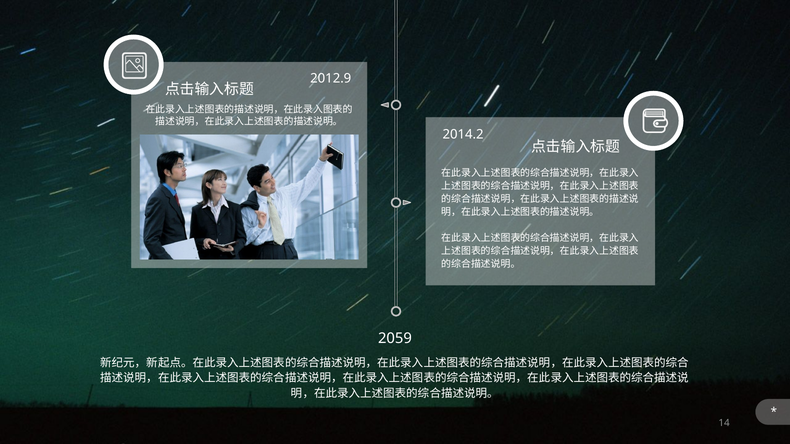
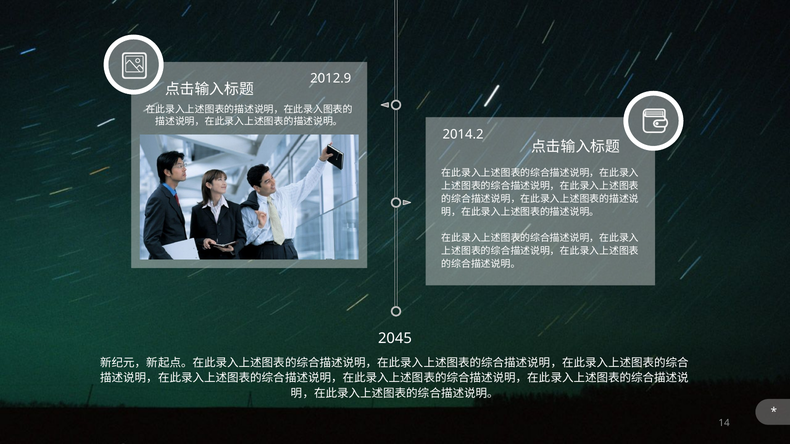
2059: 2059 -> 2045 (395, 339)
